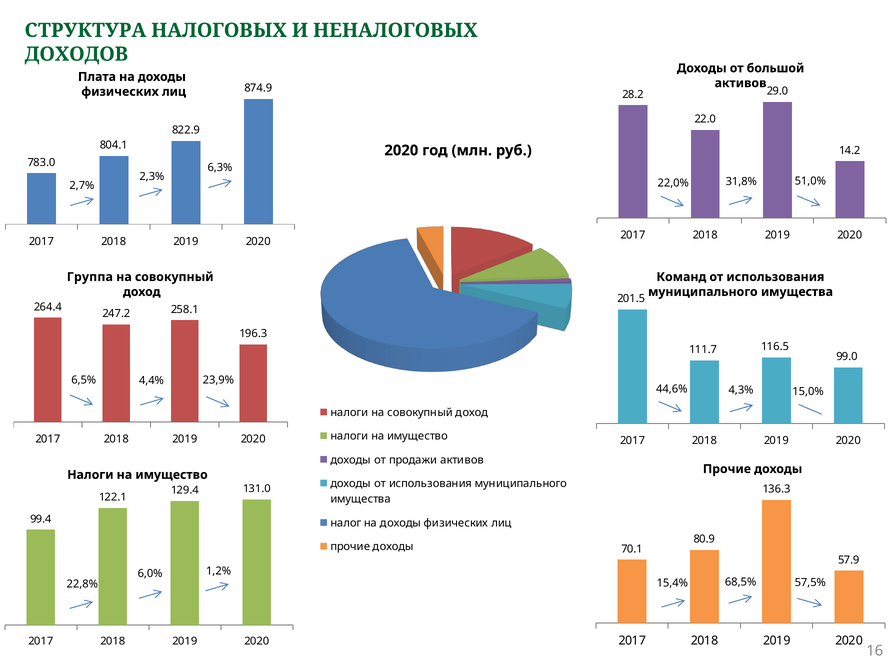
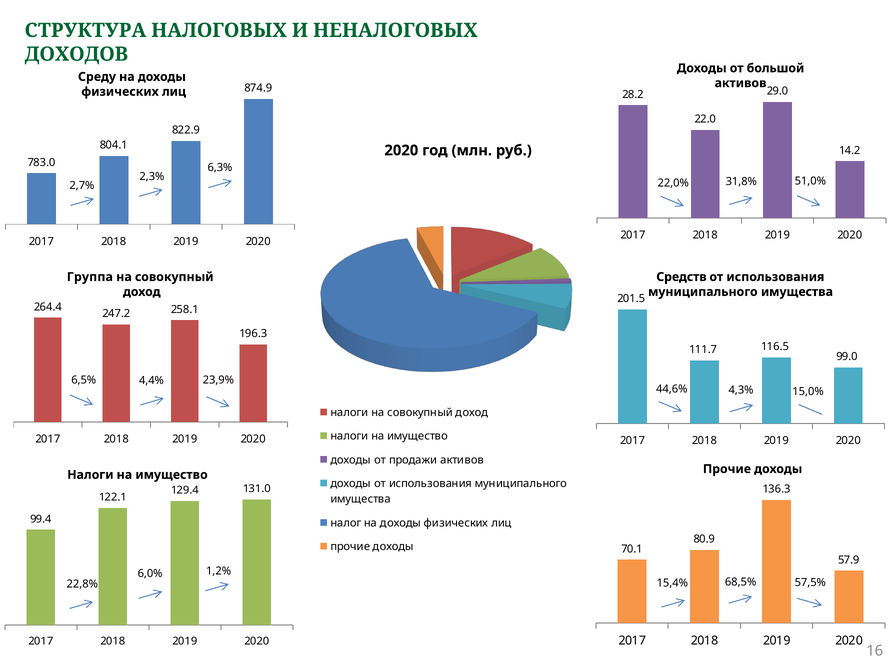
Плата: Плата -> Среду (97, 77)
Команд: Команд -> Средств (681, 277)
